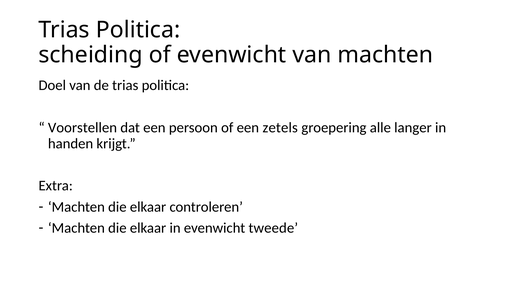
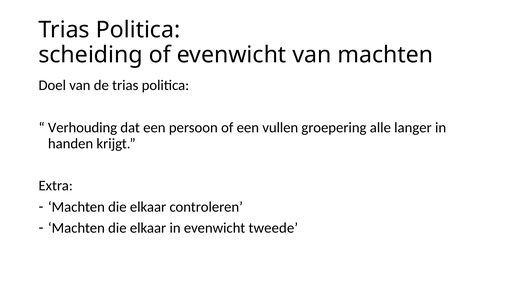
Voorstellen: Voorstellen -> Verhouding (83, 128)
zetels: zetels -> vullen (280, 128)
